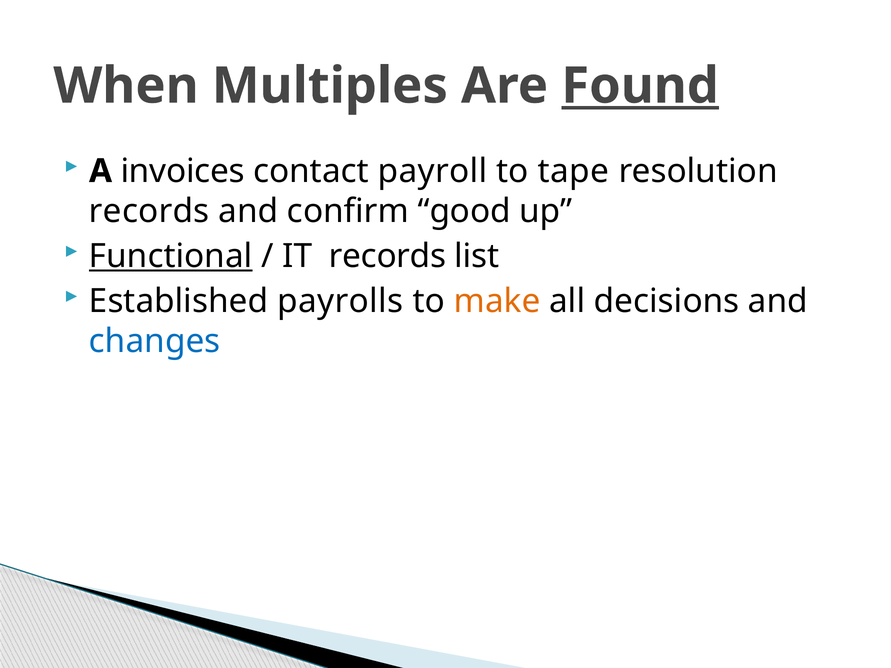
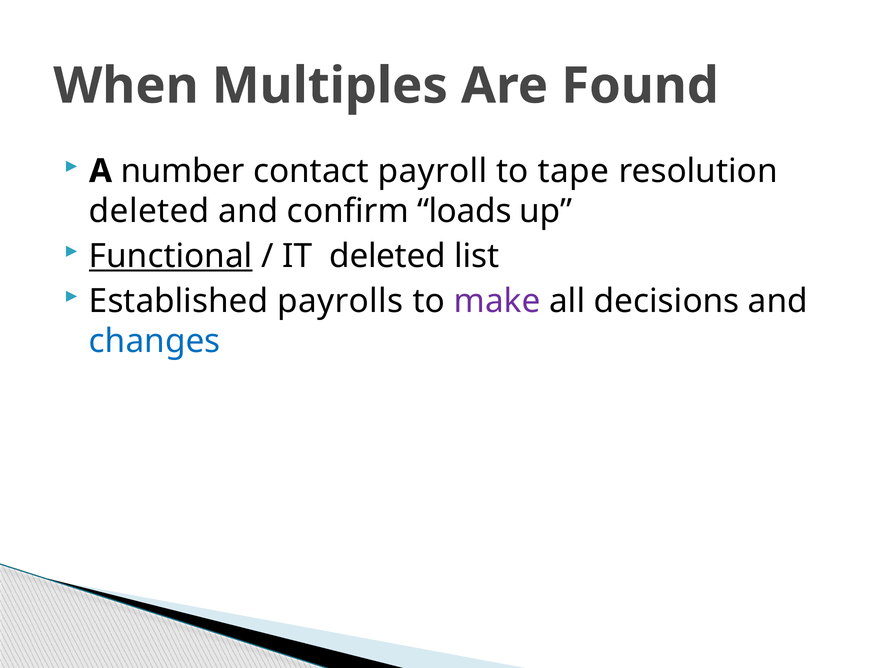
Found underline: present -> none (640, 86)
invoices: invoices -> number (183, 171)
records: records -> deleted (149, 211)
good: good -> loads (464, 211)
IT records: records -> deleted (388, 256)
make colour: orange -> purple (497, 301)
